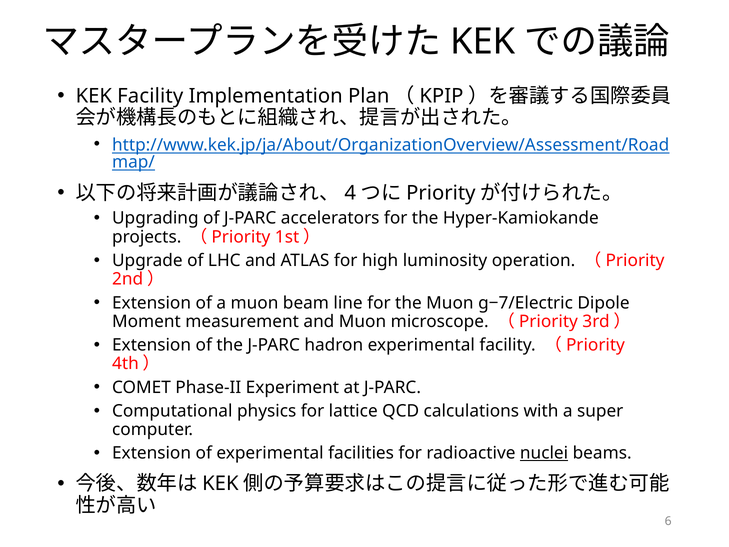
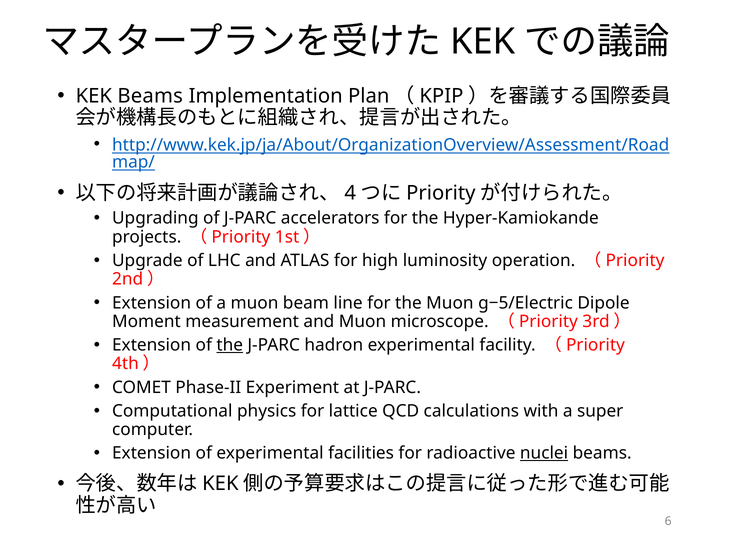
KEK Facility: Facility -> Beams (150, 96)
g−7/Electric: g−7/Electric -> g−5/Electric (526, 303)
the underline: none -> present (230, 345)
